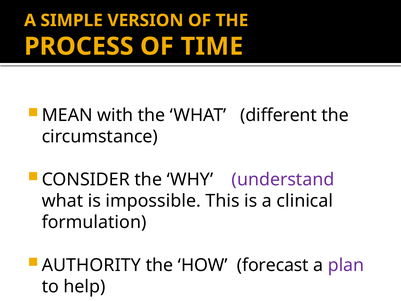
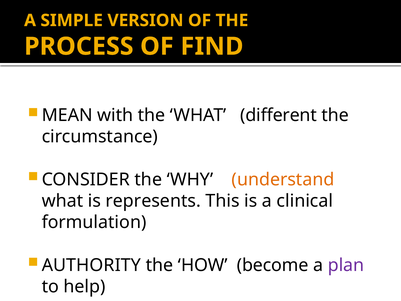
TIME: TIME -> FIND (212, 46)
understand colour: purple -> orange (283, 179)
impossible: impossible -> represents (153, 201)
forecast: forecast -> become (273, 265)
